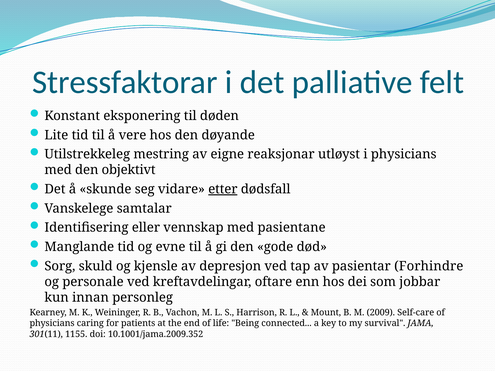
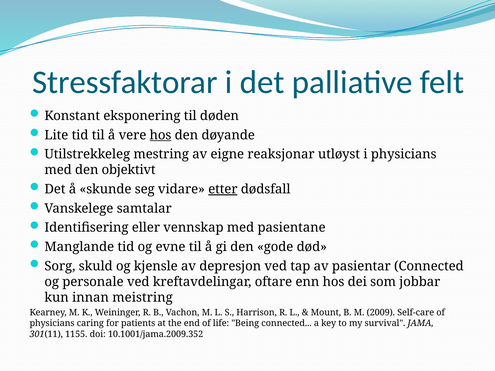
hos underline: none -> present (161, 135)
pasientar Forhindre: Forhindre -> Connected (429, 266)
personleg: personleg -> meistring (143, 298)
